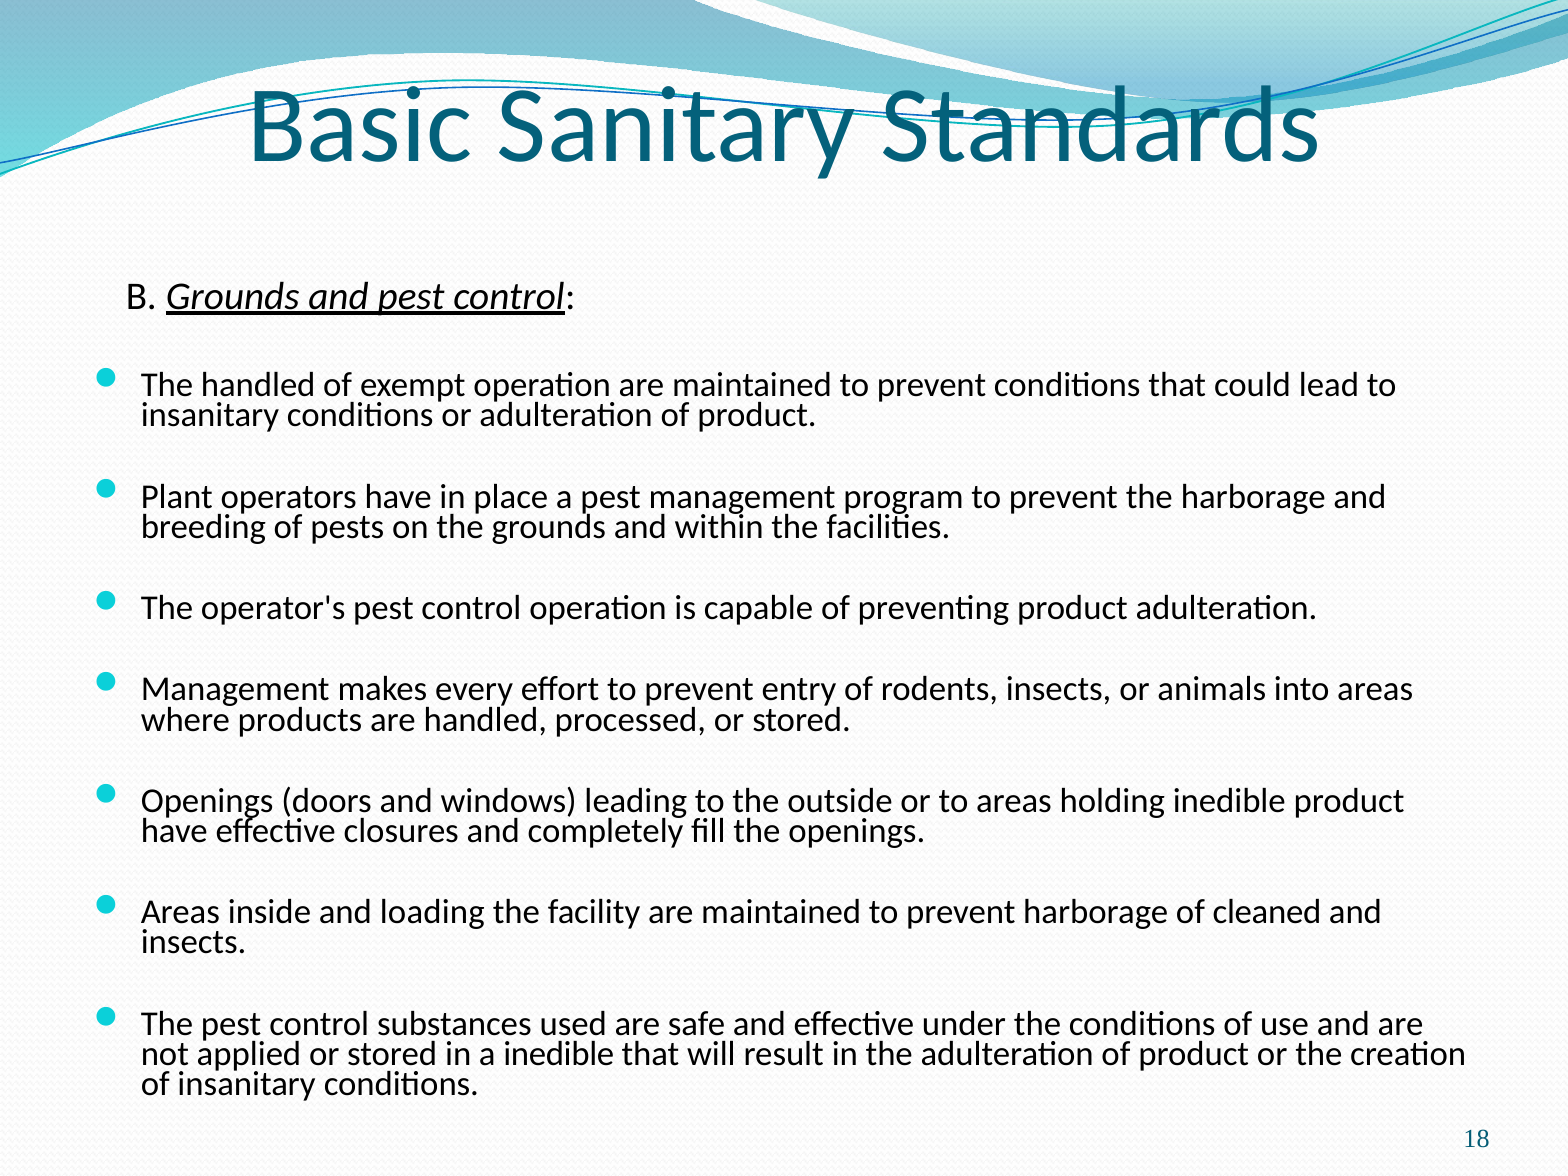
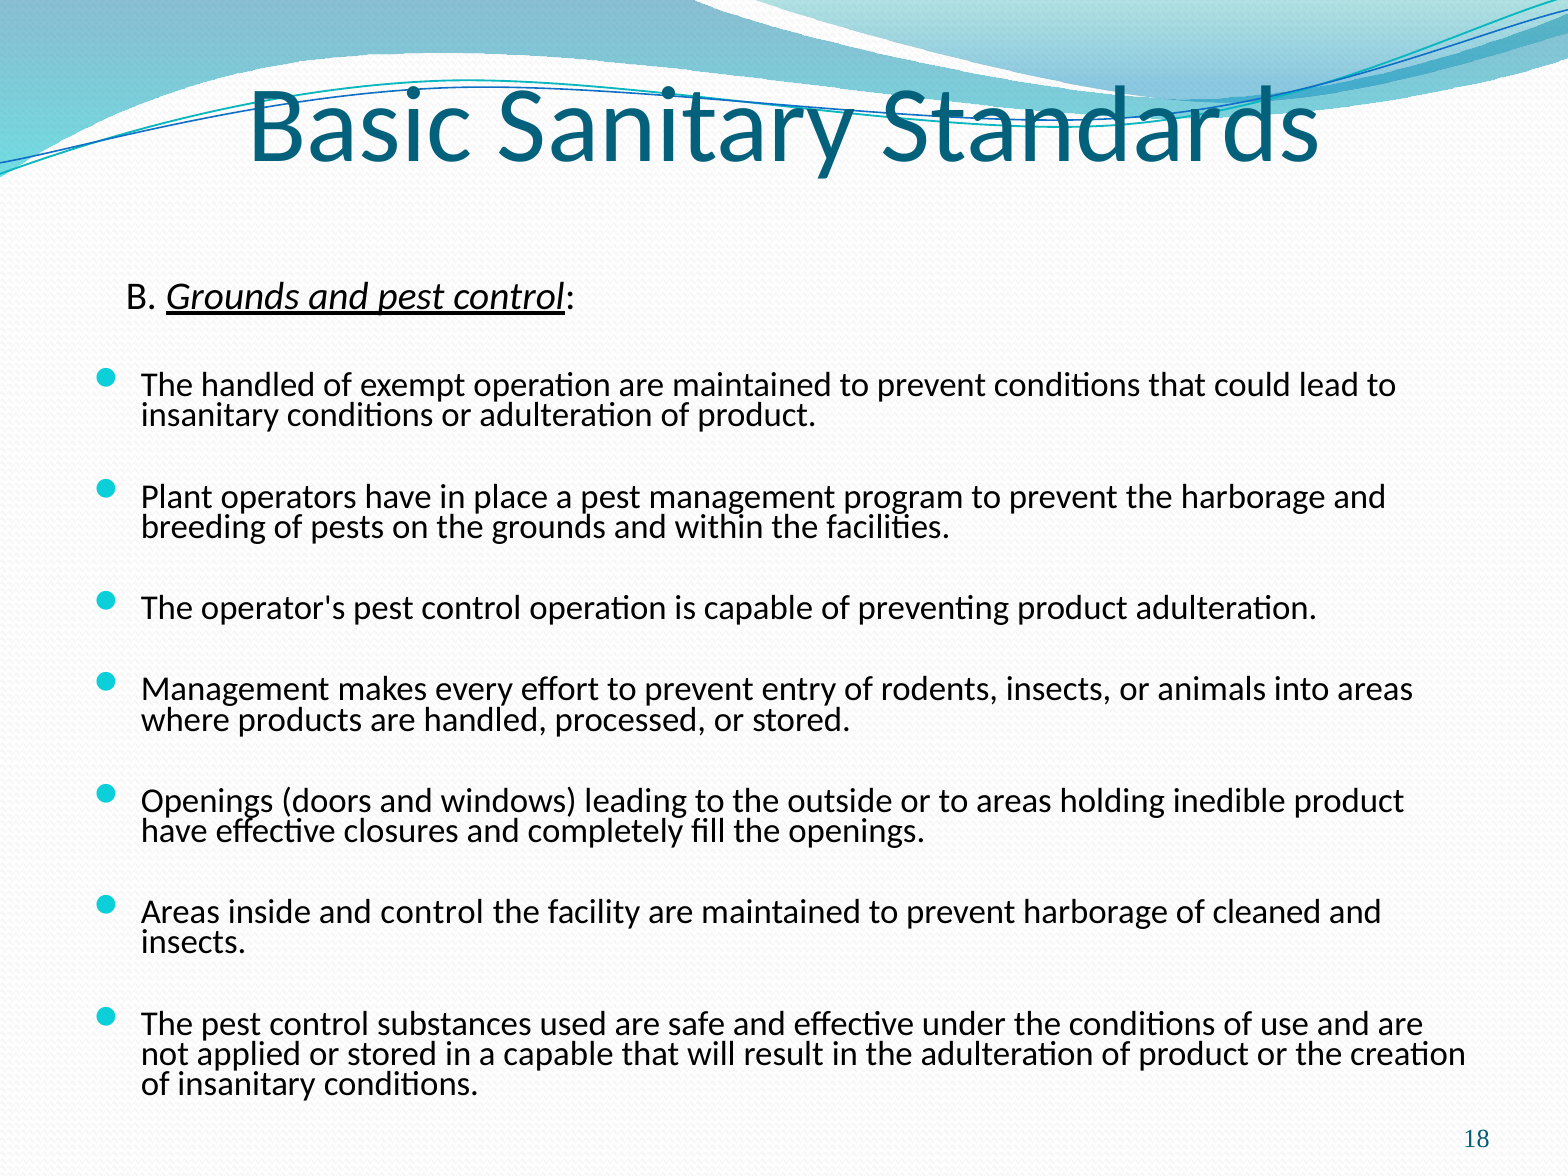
and loading: loading -> control (432, 912)
a inedible: inedible -> capable (559, 1054)
